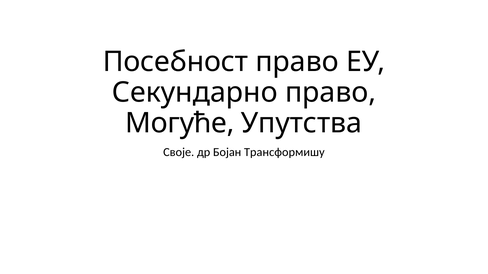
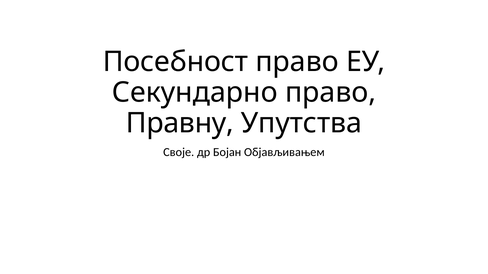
Могуће: Могуће -> Правну (180, 123)
Трансформишу: Трансформишу -> Објављивањем (284, 153)
